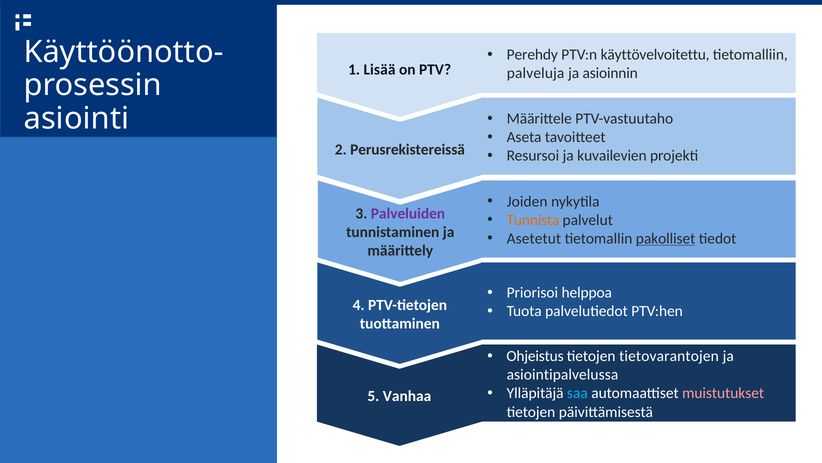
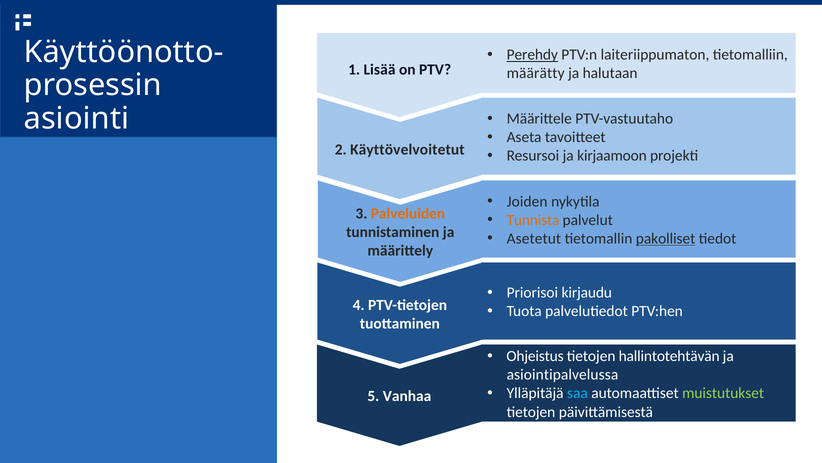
Perehdy underline: none -> present (532, 55)
käyttövelvoitettu: käyttövelvoitettu -> laiteriippumaton (655, 55)
palveluja: palveluja -> määrätty (536, 73)
asioinnin: asioinnin -> halutaan (610, 73)
Perusrekistereissä: Perusrekistereissä -> Käyttövelvoitetut (407, 149)
kuvailevien: kuvailevien -> kirjaamoon (612, 156)
Palveluiden colour: purple -> orange (408, 213)
helppoa: helppoa -> kirjaudu (587, 292)
tietovarantojen: tietovarantojen -> hallintotehtävän (669, 356)
muistutukset colour: pink -> light green (723, 393)
